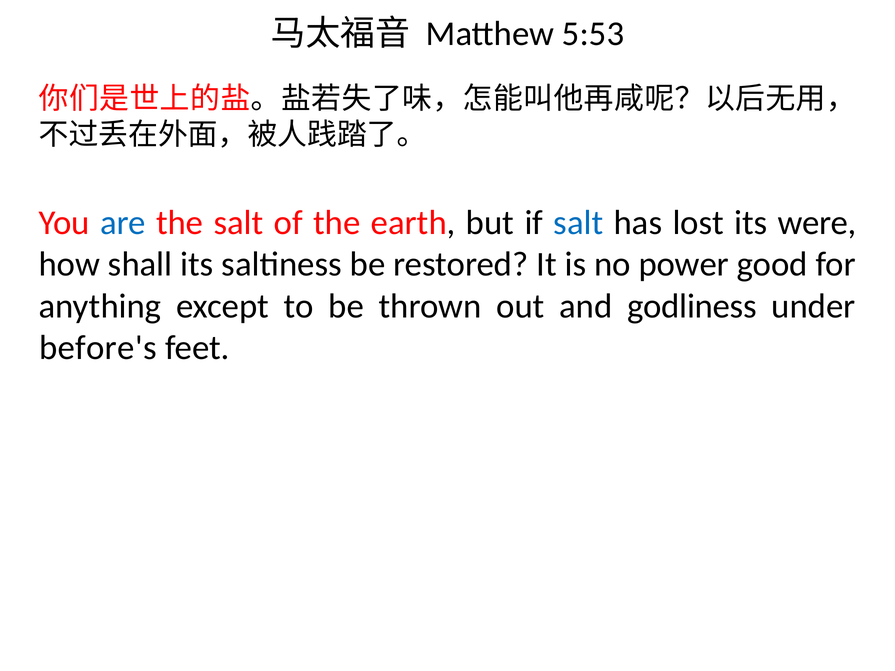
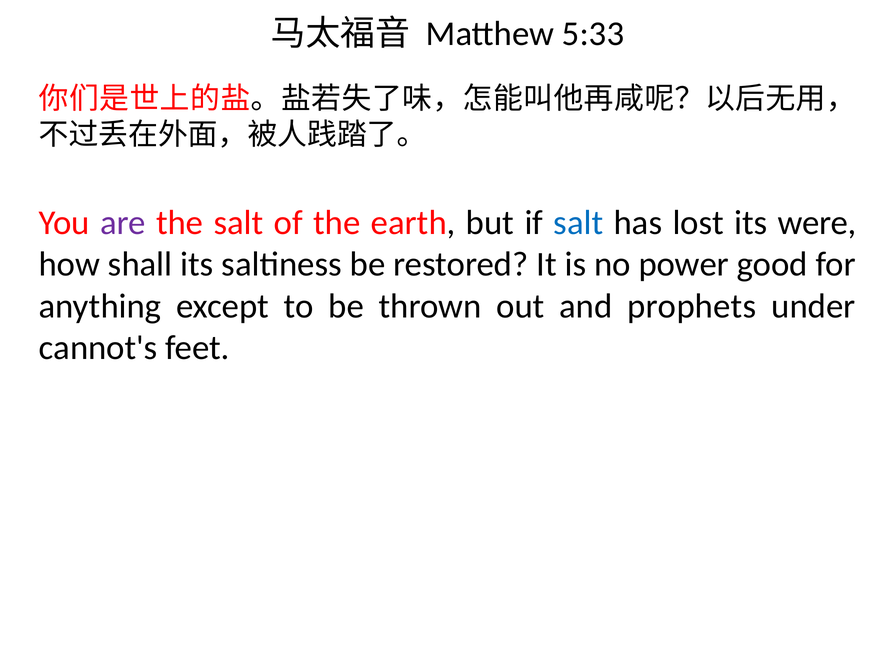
5:53: 5:53 -> 5:33 (593, 34)
are colour: blue -> purple (123, 223)
godliness: godliness -> prophets (692, 306)
before's: before's -> cannot's (98, 348)
